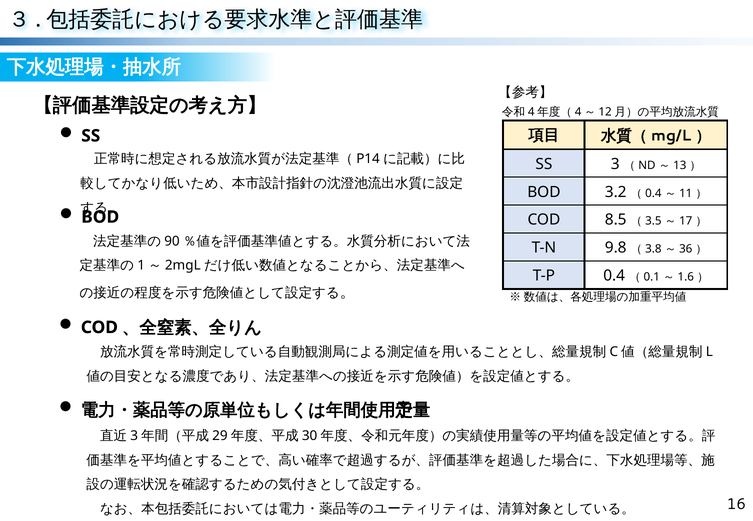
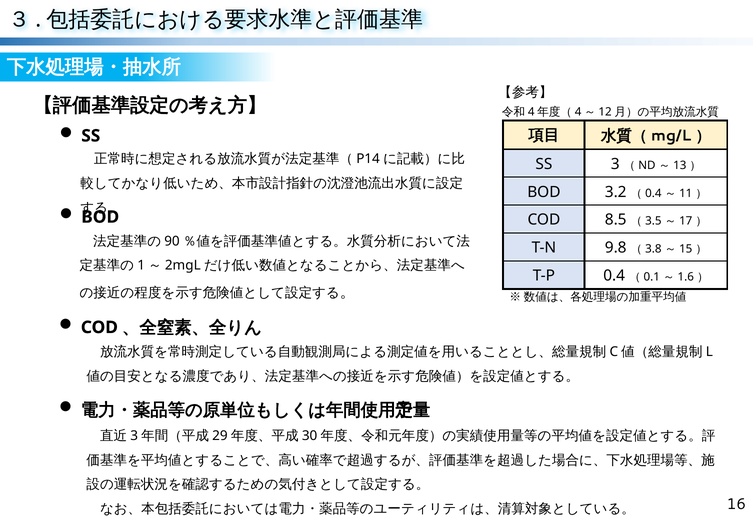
36: 36 -> 15 (686, 249)
